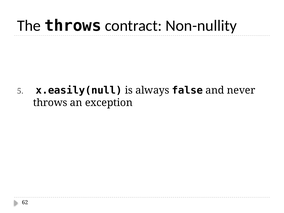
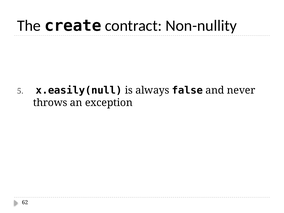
The throws: throws -> create (73, 26)
